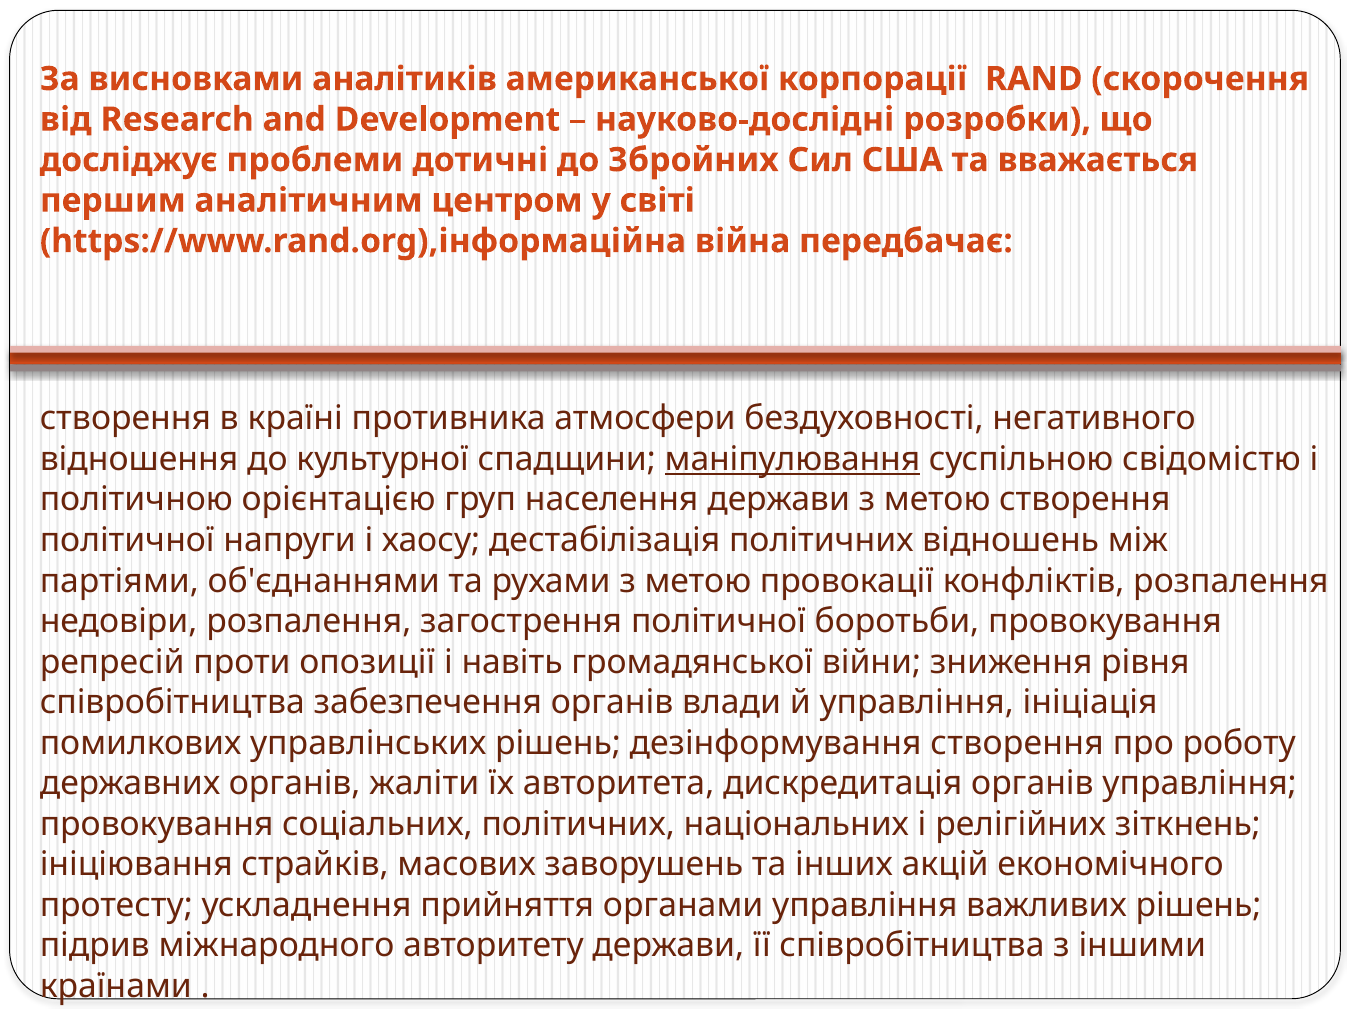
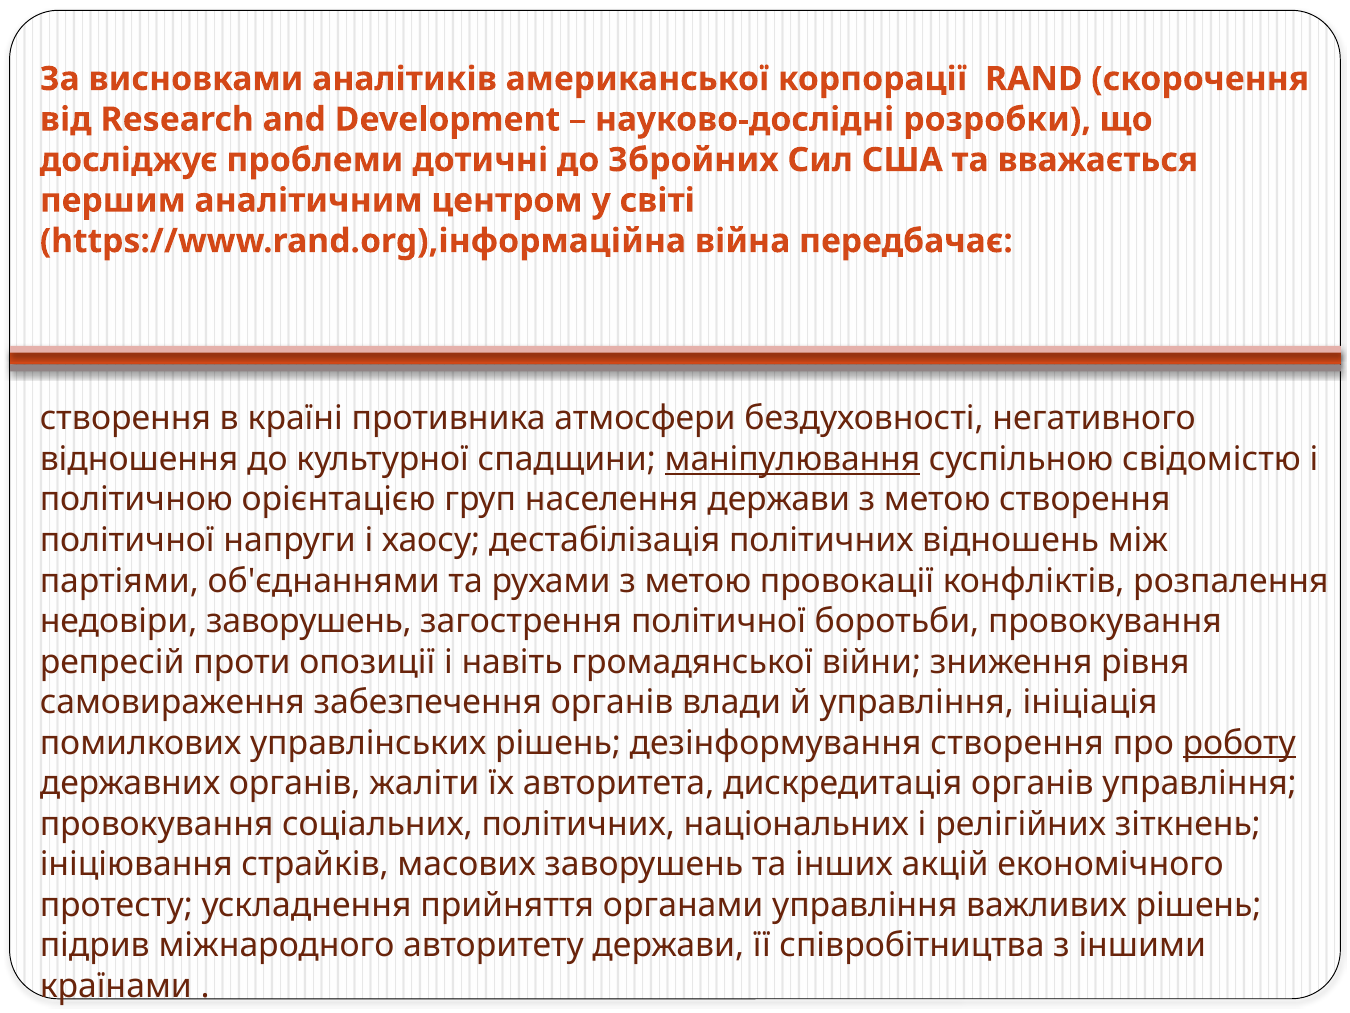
недовіри розпалення: розпалення -> заворушень (309, 621)
співробітництва: співробітництва -> самовираження (172, 702)
роботу underline: none -> present (1239, 743)
